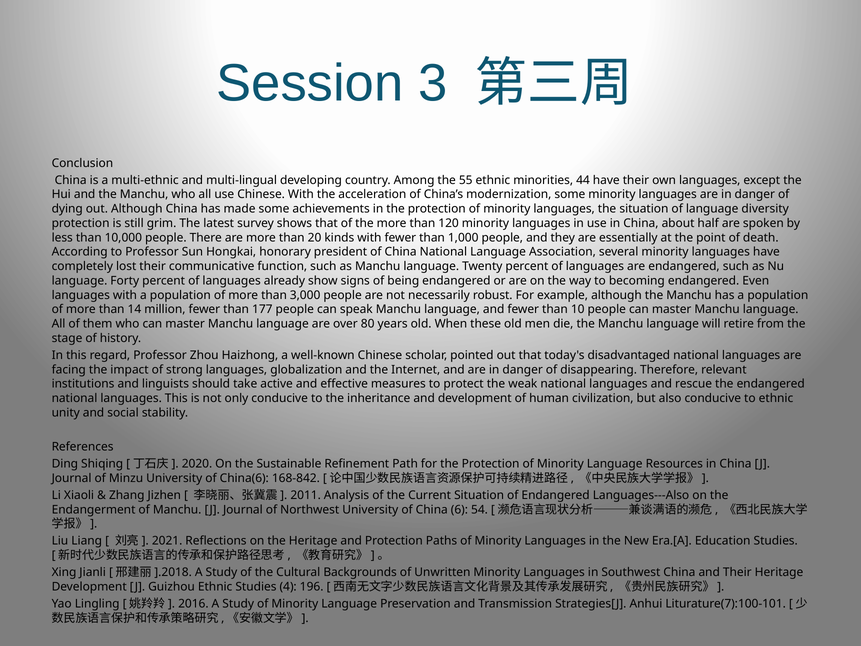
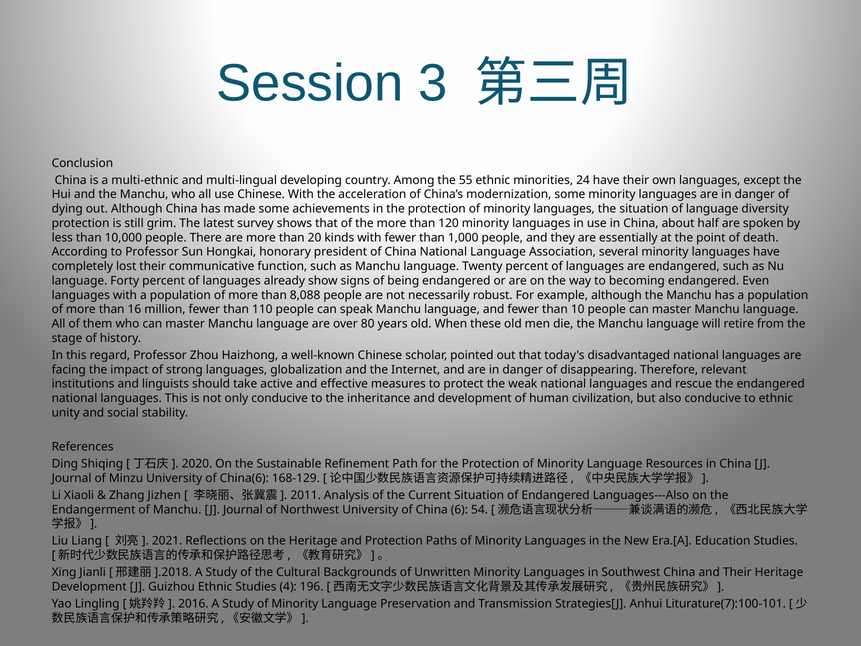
44: 44 -> 24 (583, 180)
3,000: 3,000 -> 8,088 (305, 295)
14: 14 -> 16 (134, 309)
177: 177 -> 110 (262, 309)
168-842: 168-842 -> 168-129 (296, 478)
